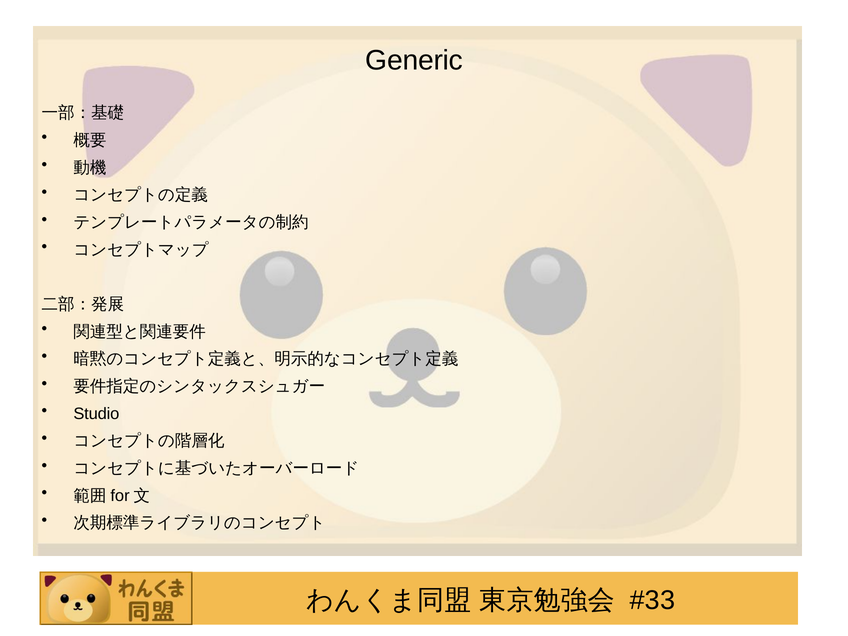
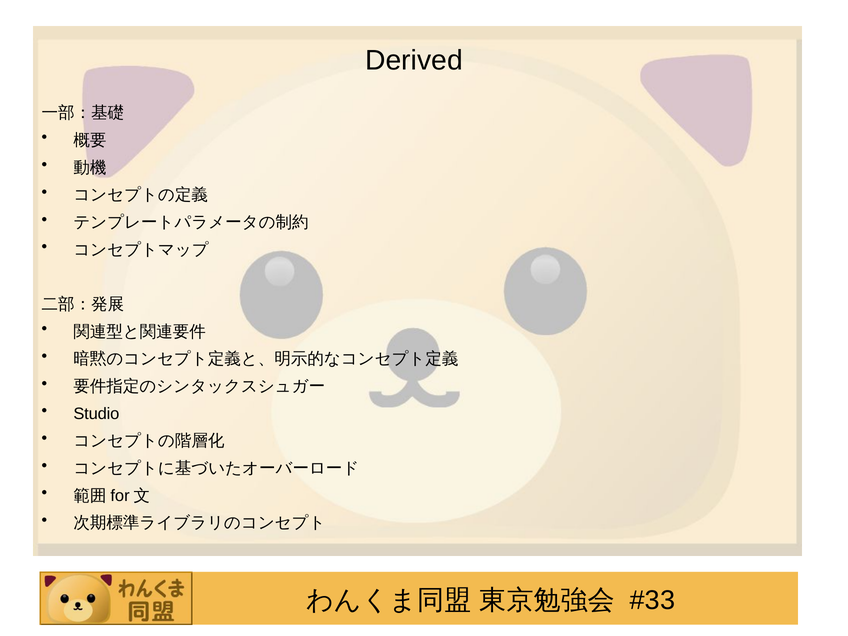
Generic: Generic -> Derived (414, 60)
